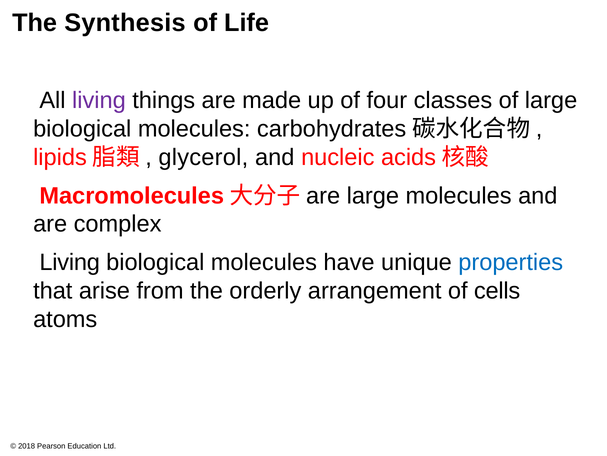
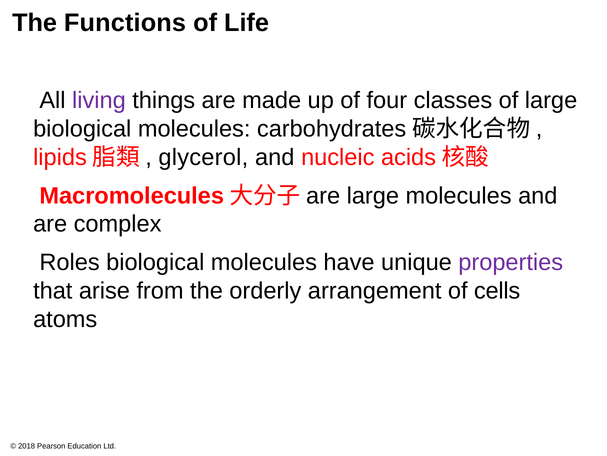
Synthesis: Synthesis -> Functions (125, 23)
Living: Living -> Roles (70, 262)
properties colour: blue -> purple (511, 262)
